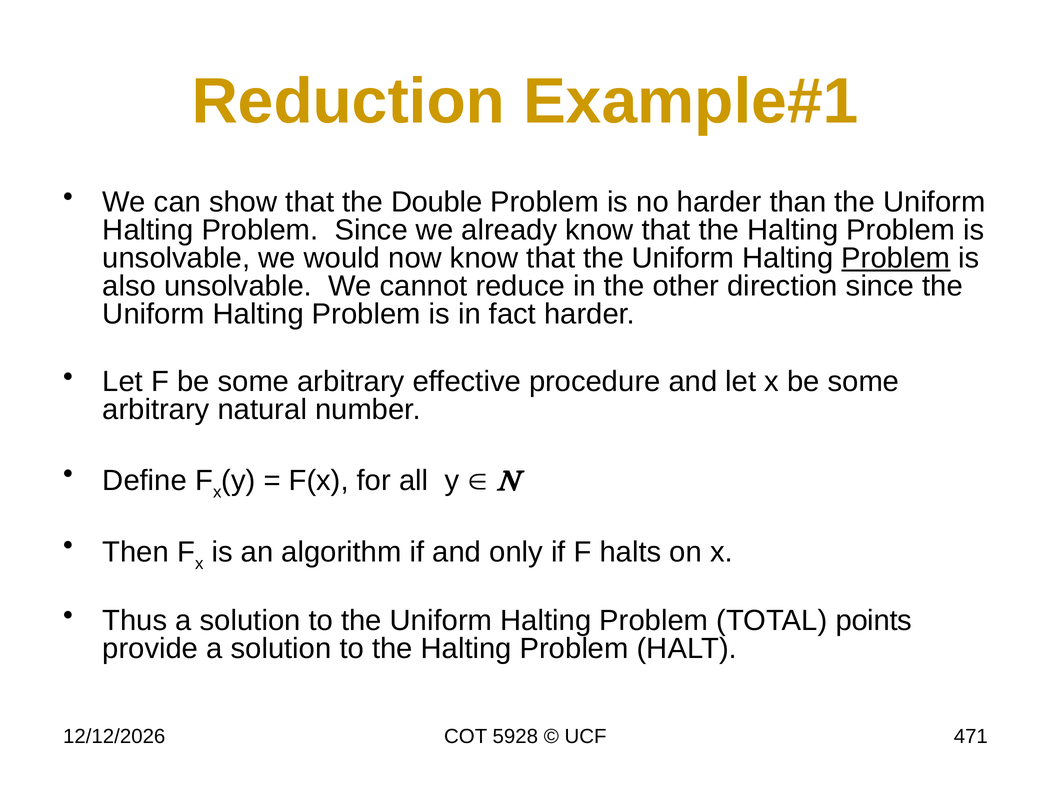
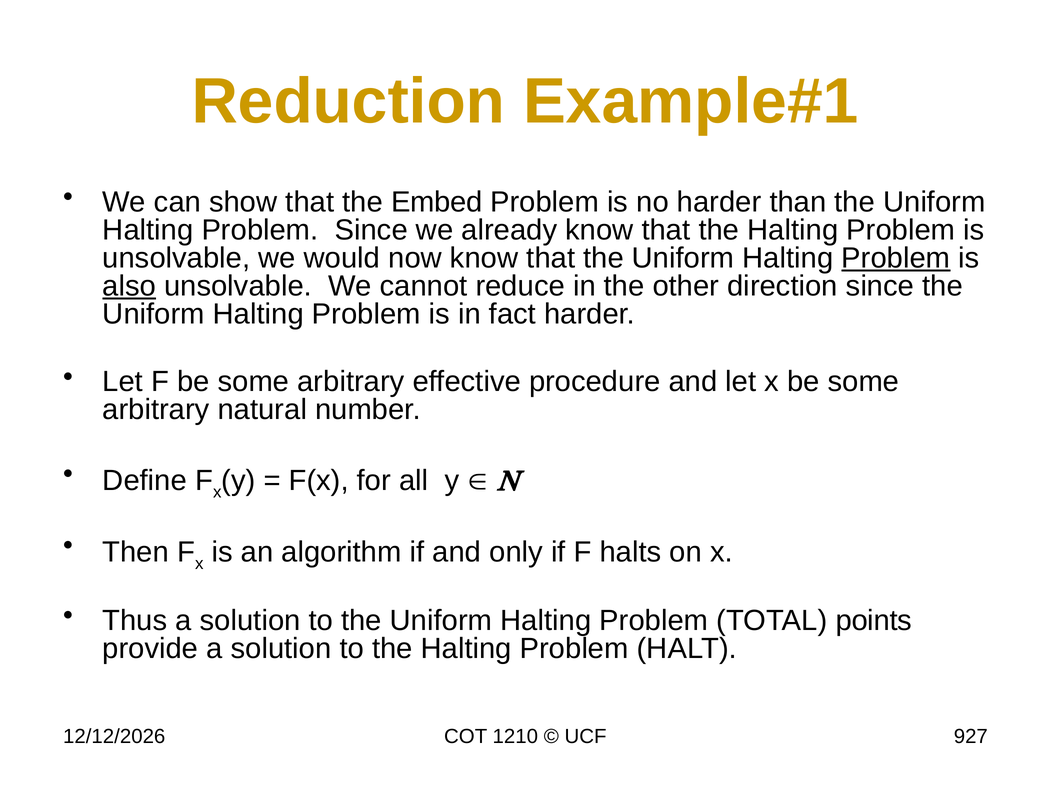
Double: Double -> Embed (437, 202)
also underline: none -> present (129, 286)
5928: 5928 -> 1210 (515, 737)
471: 471 -> 927 (971, 737)
